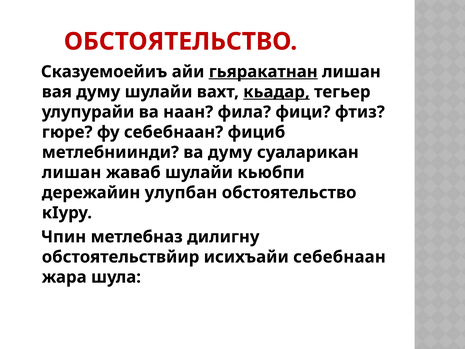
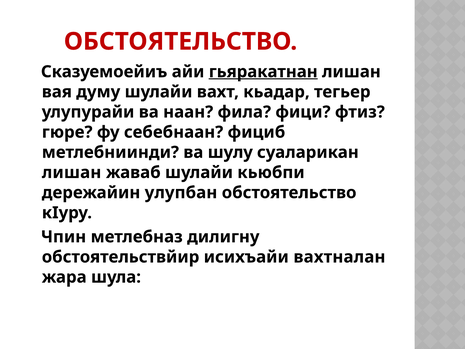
кьадар underline: present -> none (276, 92)
ва думу: думу -> шулу (230, 152)
исихъайи себебнаан: себебнаан -> вахтналан (339, 257)
